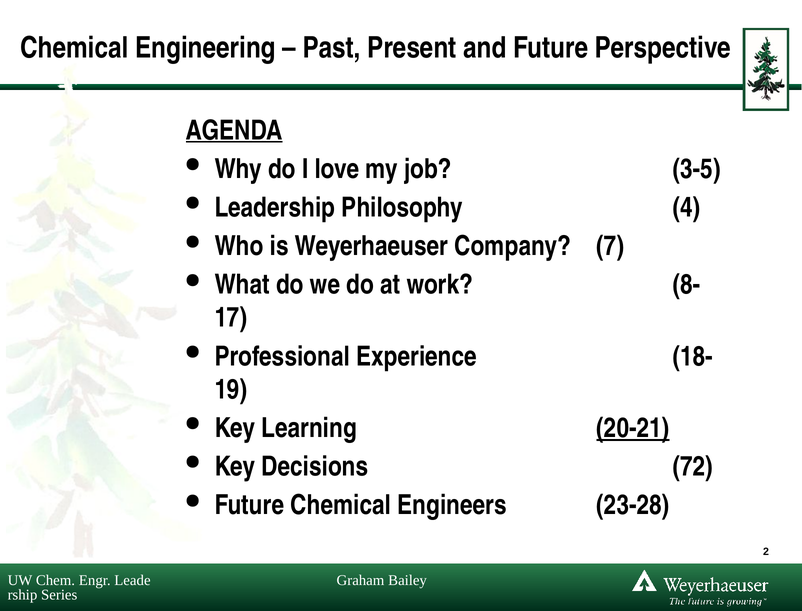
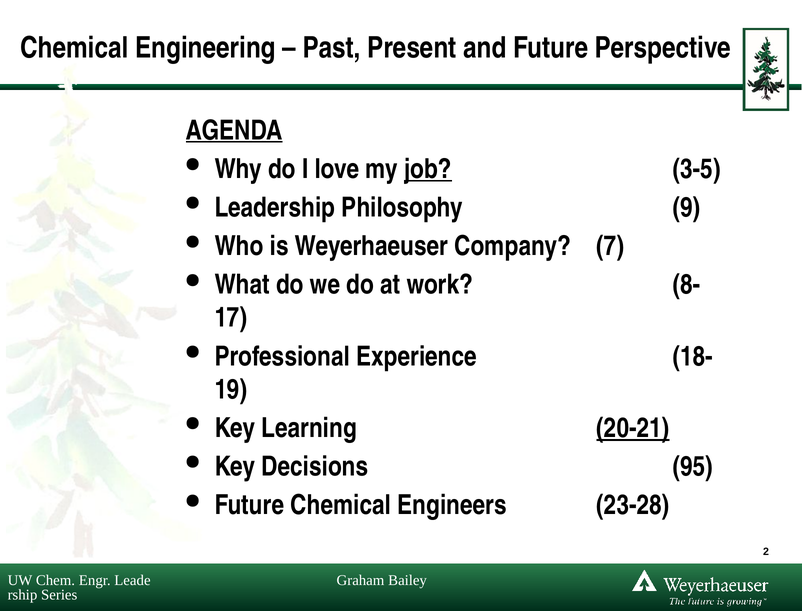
job underline: none -> present (428, 169)
4: 4 -> 9 (687, 208)
72: 72 -> 95 (693, 467)
